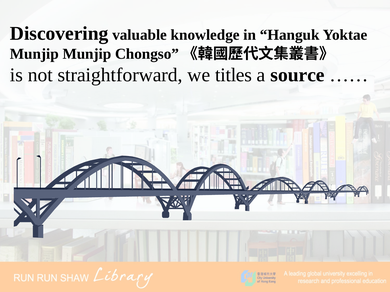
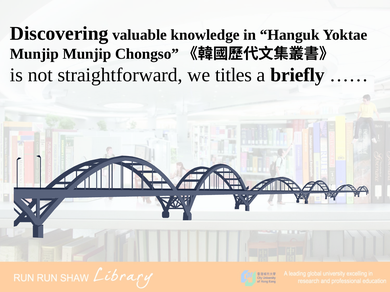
source: source -> briefly (298, 75)
